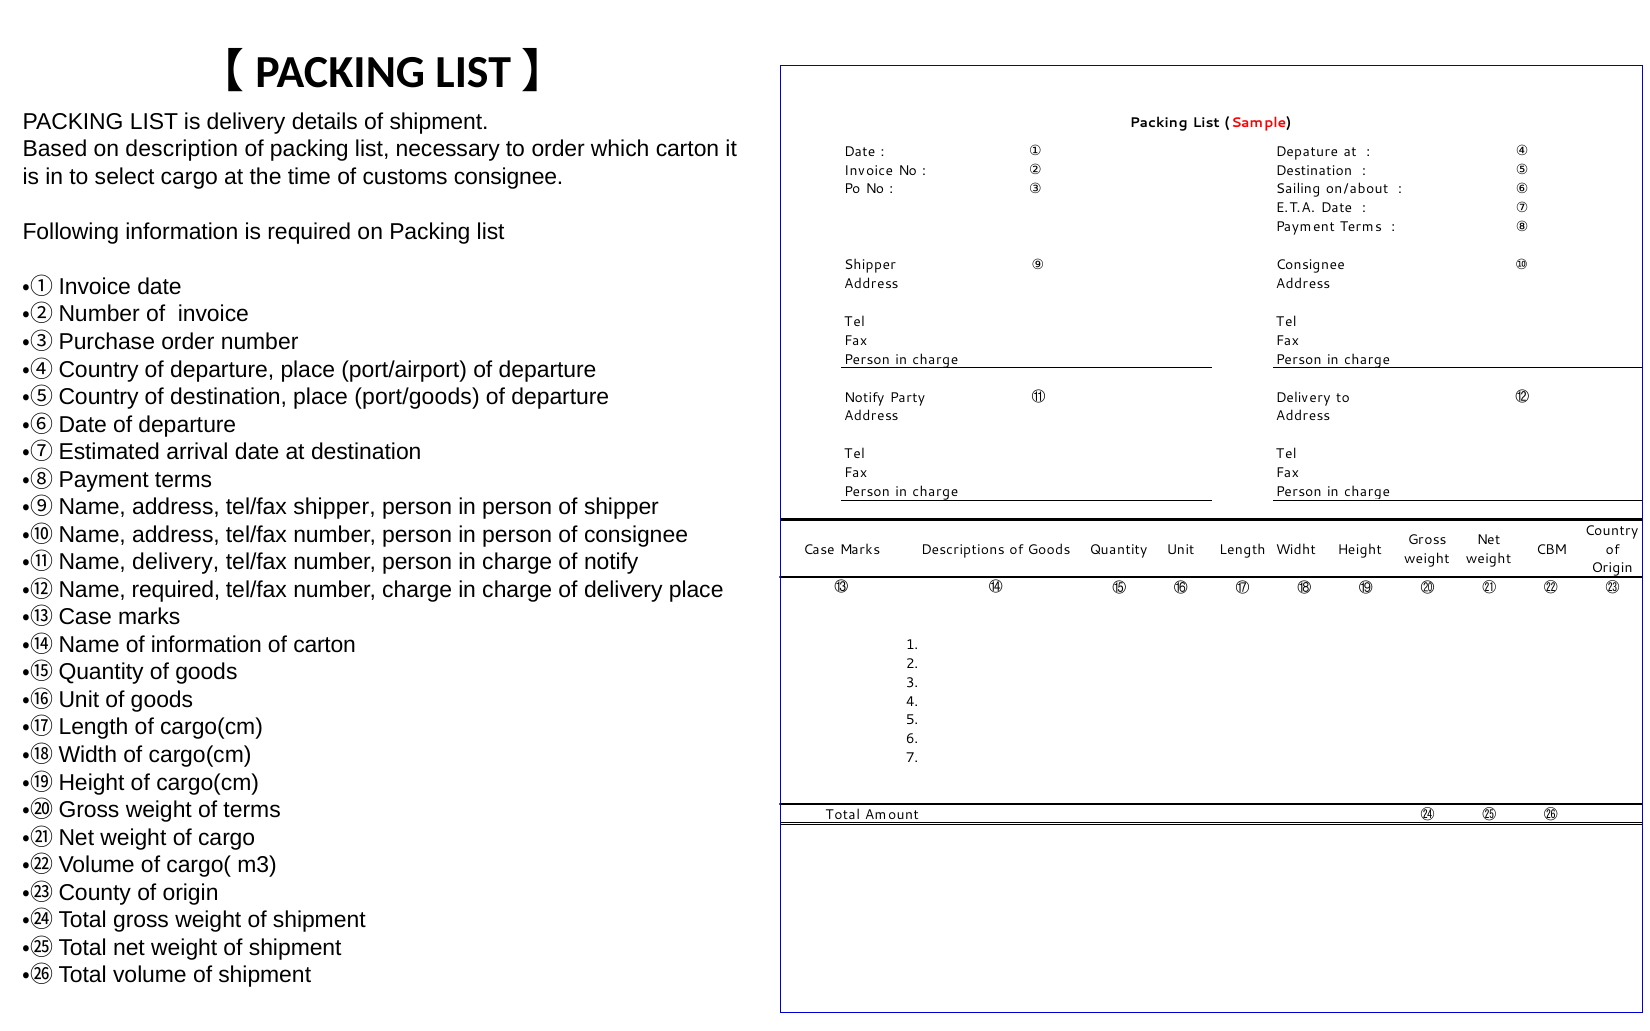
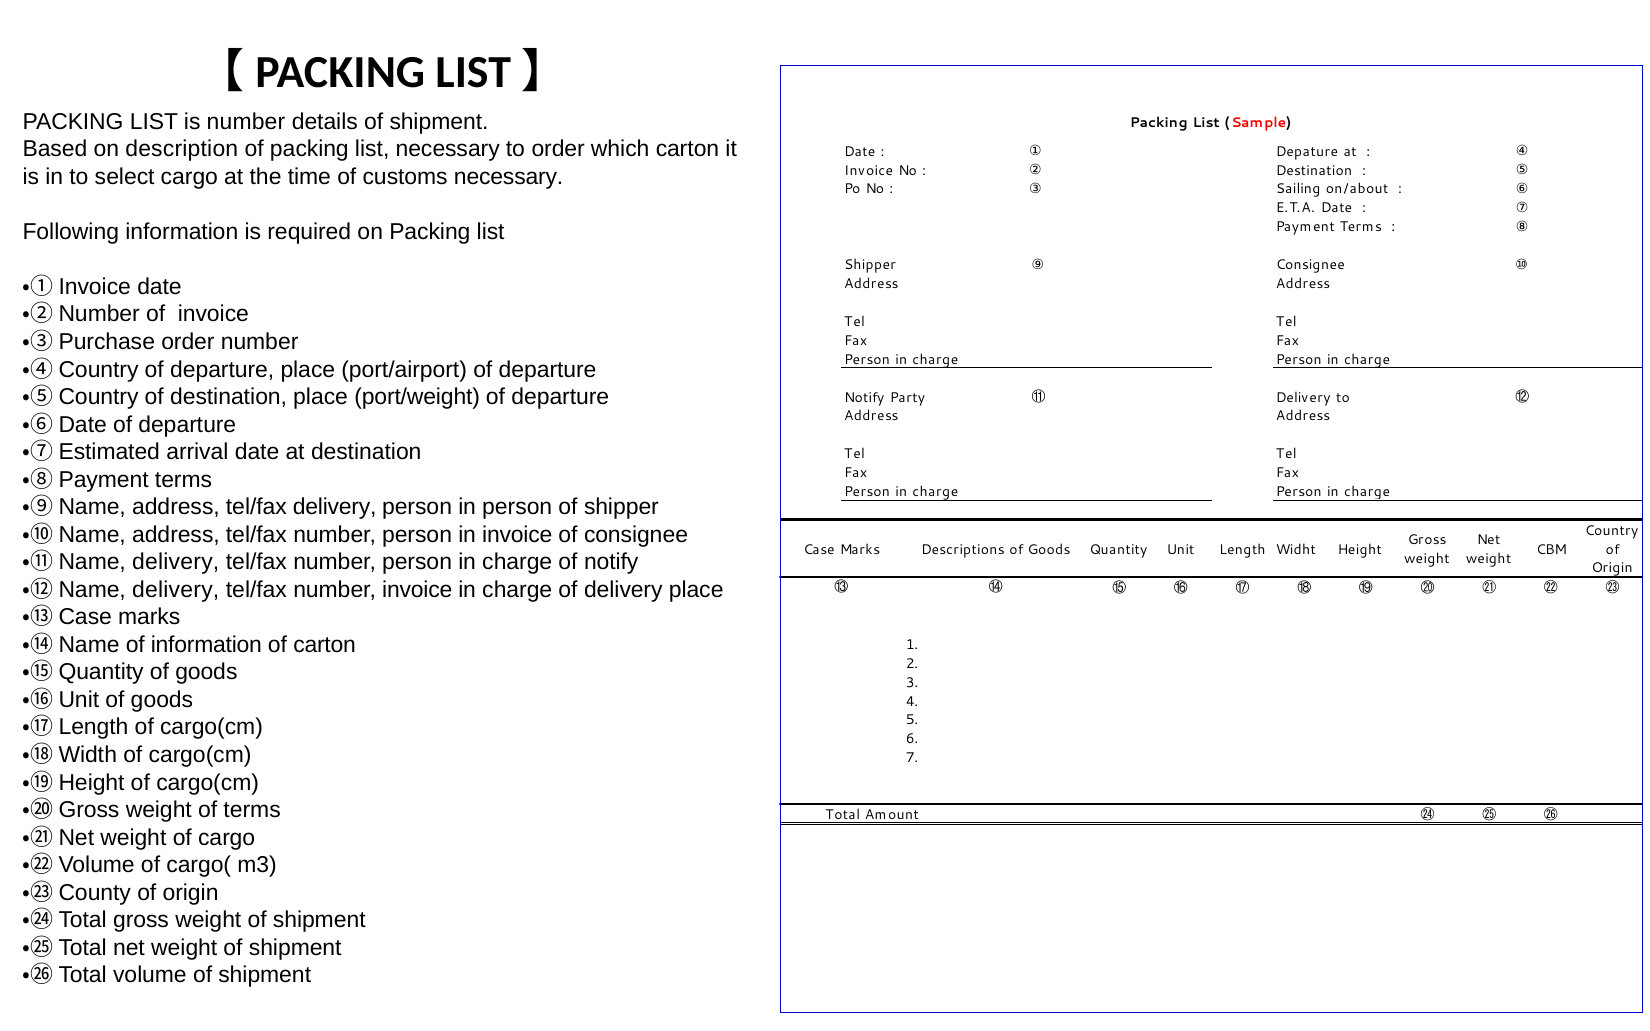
is delivery: delivery -> number (246, 122)
customs consignee: consignee -> necessary (509, 177)
port/goods: port/goods -> port/weight (417, 397)
tel/fax shipper: shipper -> delivery (335, 507)
number person in person: person -> invoice (517, 535)
required: required -> delivery (176, 590)
number charge: charge -> invoice (417, 590)
